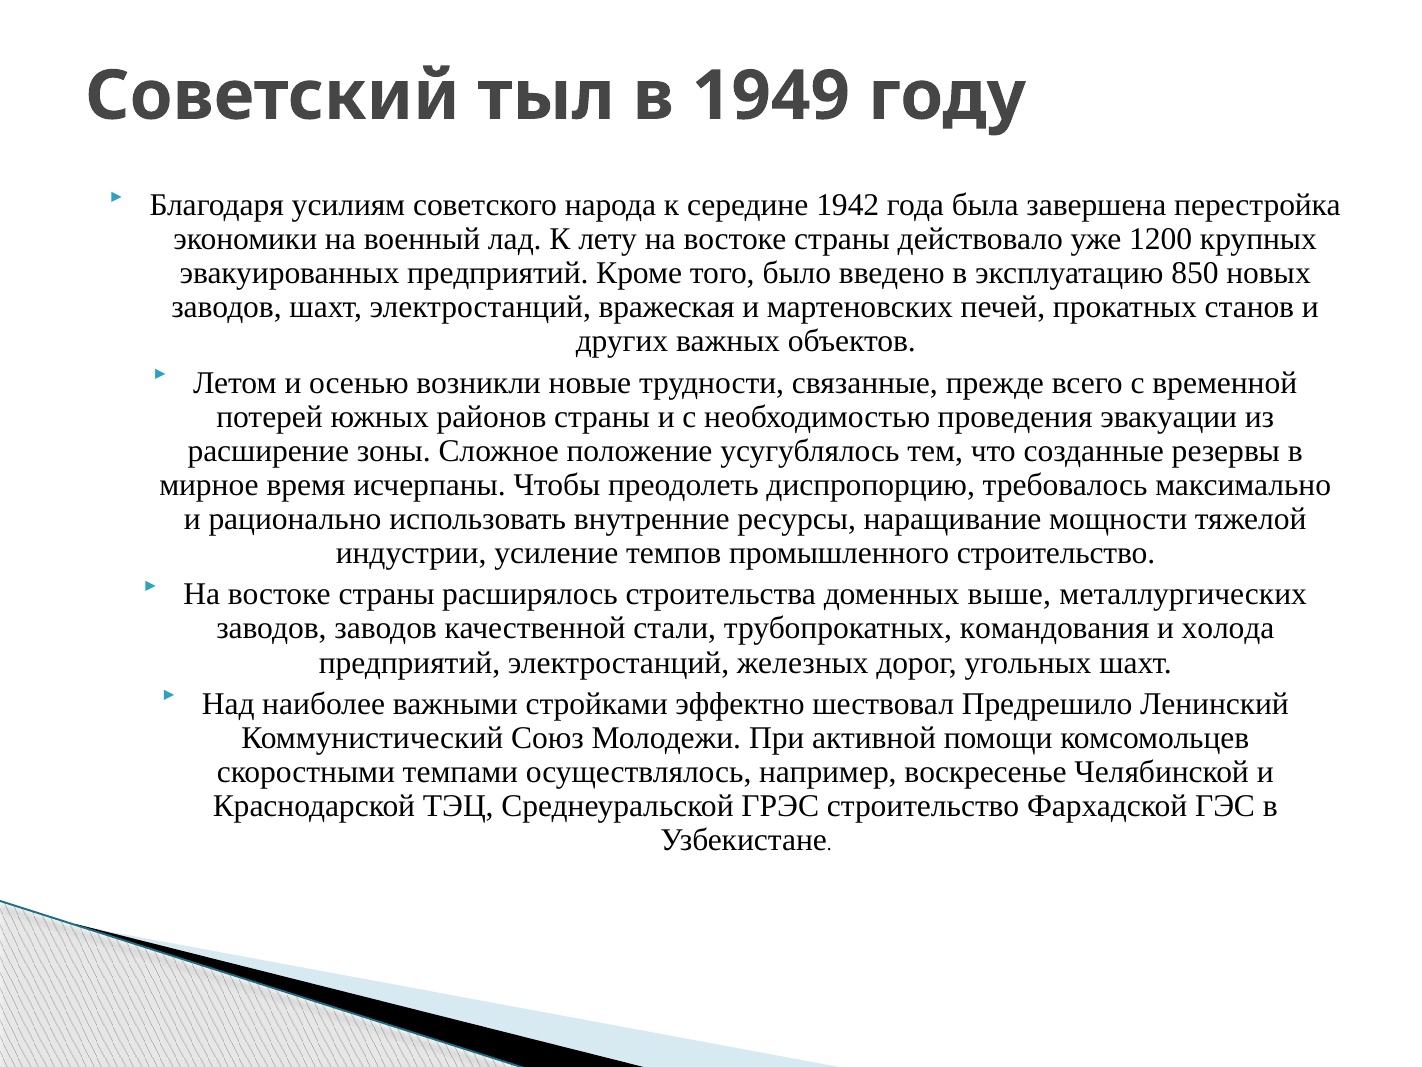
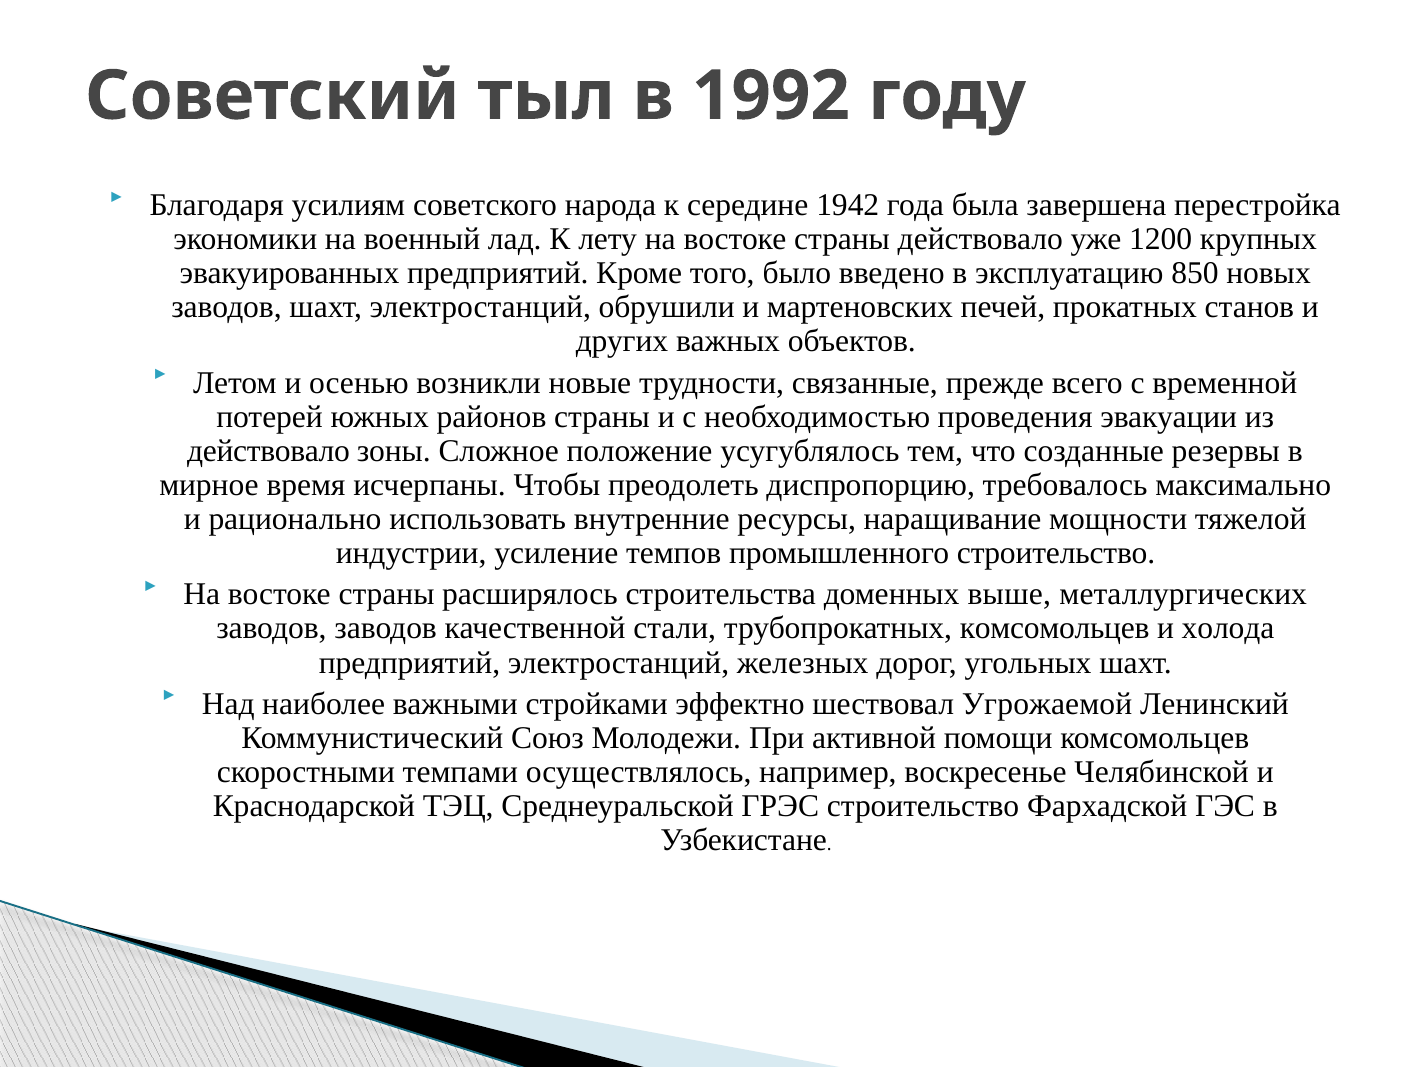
1949: 1949 -> 1992 (771, 96)
вражеская: вражеская -> обрушили (667, 307)
расширение: расширение -> действовало (269, 451)
трубопрокатных командования: командования -> комсомольцев (1055, 628)
Предрешило: Предрешило -> Угрожаемой (1047, 703)
